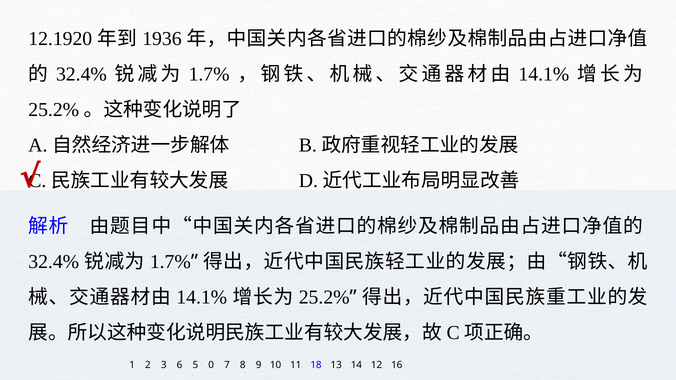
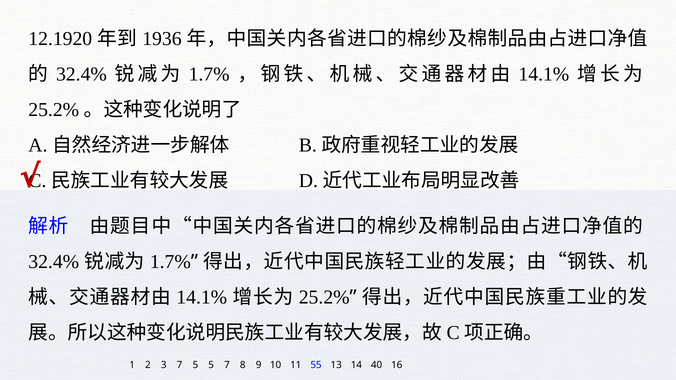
3 6: 6 -> 7 (180, 365)
5 0: 0 -> 5 (211, 365)
18: 18 -> 55 (316, 365)
12: 12 -> 40 (377, 365)
